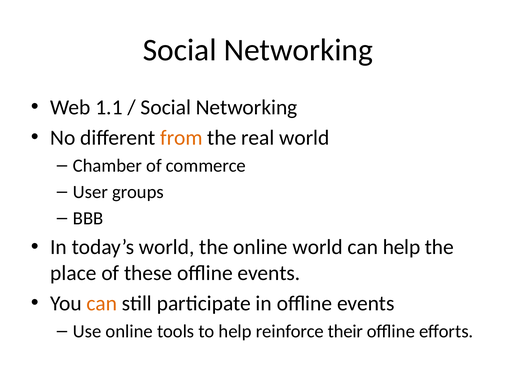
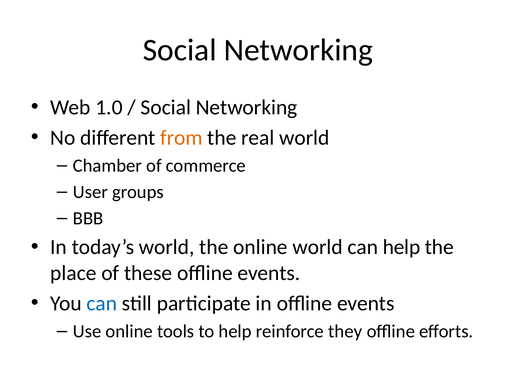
1.1: 1.1 -> 1.0 (109, 107)
can colour: orange -> blue (102, 303)
their: their -> they (345, 331)
